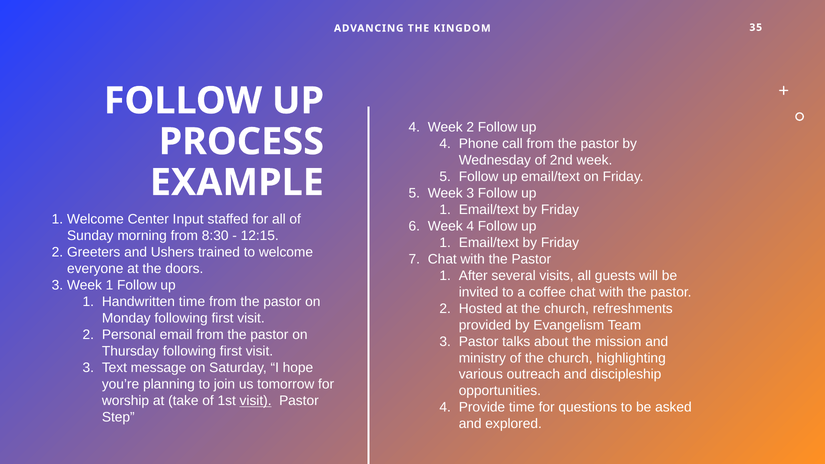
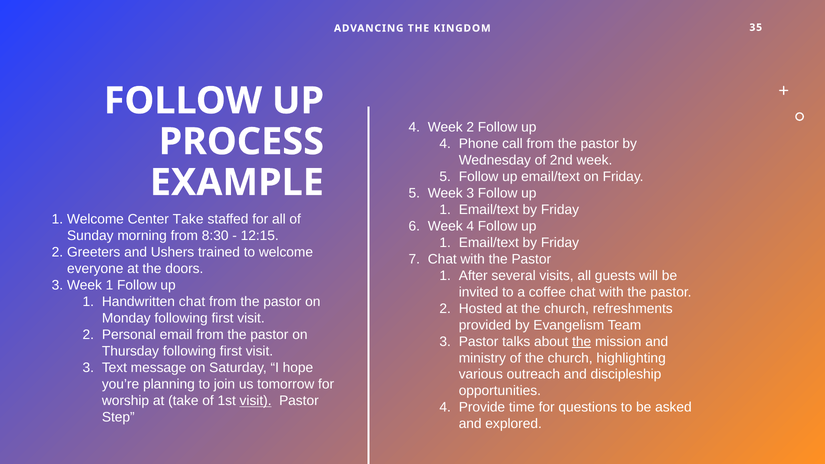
Center Input: Input -> Take (188, 219)
Handwritten time: time -> chat (192, 302)
the underline: none -> present (582, 342)
